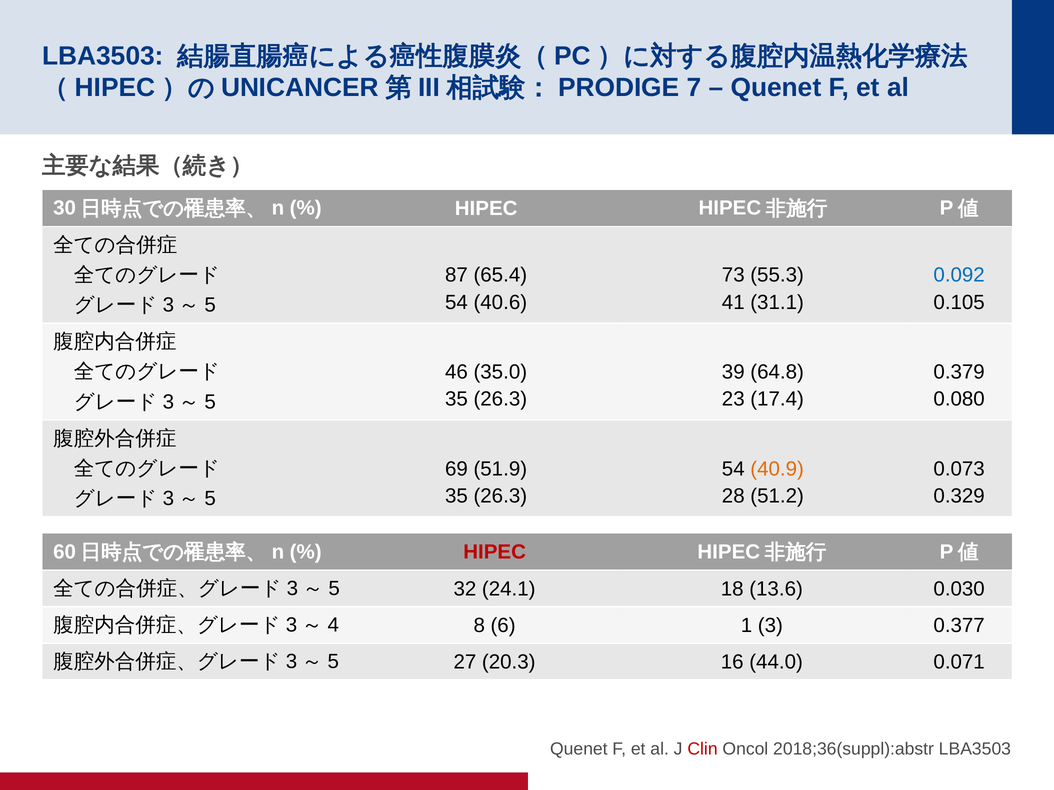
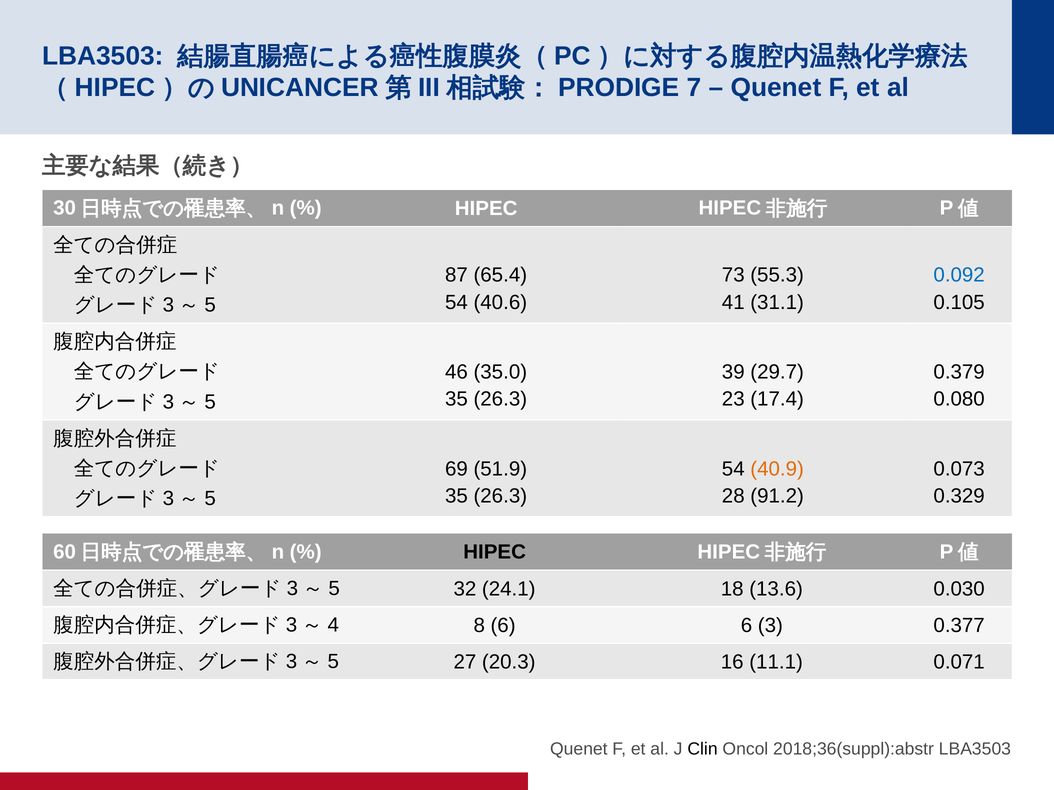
64.8: 64.8 -> 29.7 (777, 372)
51.2: 51.2 -> 91.2 (777, 496)
HIPEC colour: red -> black (495, 553)
6 1: 1 -> 6 (747, 626)
44.0: 44.0 -> 11.1 (776, 662)
Clin colour: red -> black (703, 749)
